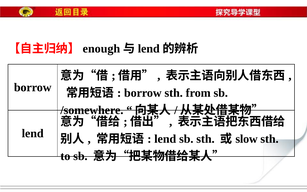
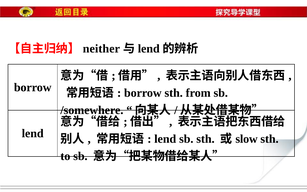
enough: enough -> neither (101, 49)
